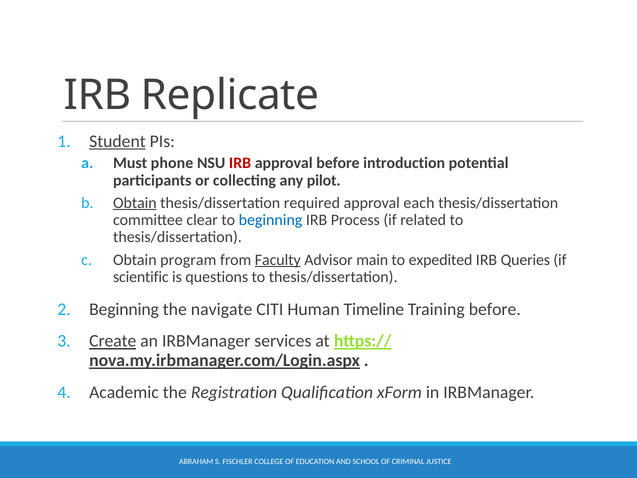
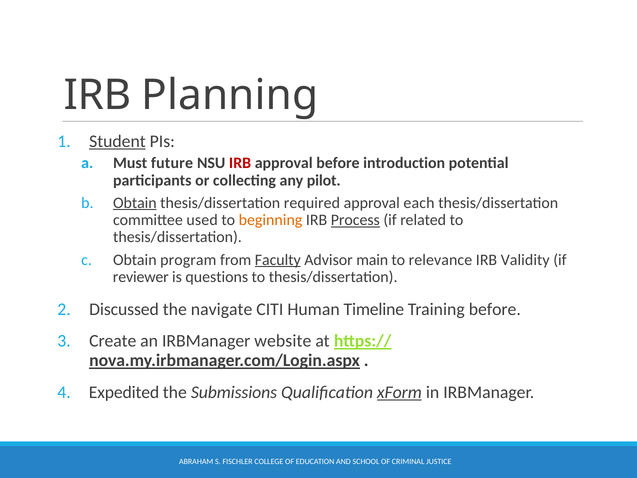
Replicate: Replicate -> Planning (230, 95)
phone: phone -> future (172, 163)
clear: clear -> used (202, 220)
beginning colour: blue -> orange (271, 220)
Process underline: none -> present (355, 220)
expedited: expedited -> relevance (440, 260)
Queries: Queries -> Validity (525, 260)
scientific: scientific -> reviewer (141, 277)
Beginning: Beginning -> Discussed (124, 309)
Create underline: present -> none (113, 341)
services: services -> website (283, 341)
Academic: Academic -> Expedited (124, 392)
Registration: Registration -> Submissions (234, 392)
xForm underline: none -> present (399, 392)
